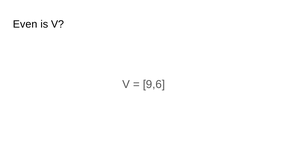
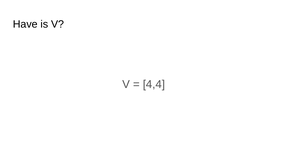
Even: Even -> Have (25, 24)
9,6: 9,6 -> 4,4 (154, 84)
